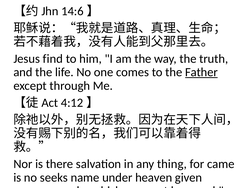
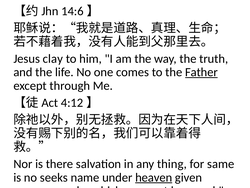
find: find -> clay (53, 59)
came: came -> same (221, 163)
heaven underline: none -> present (154, 177)
